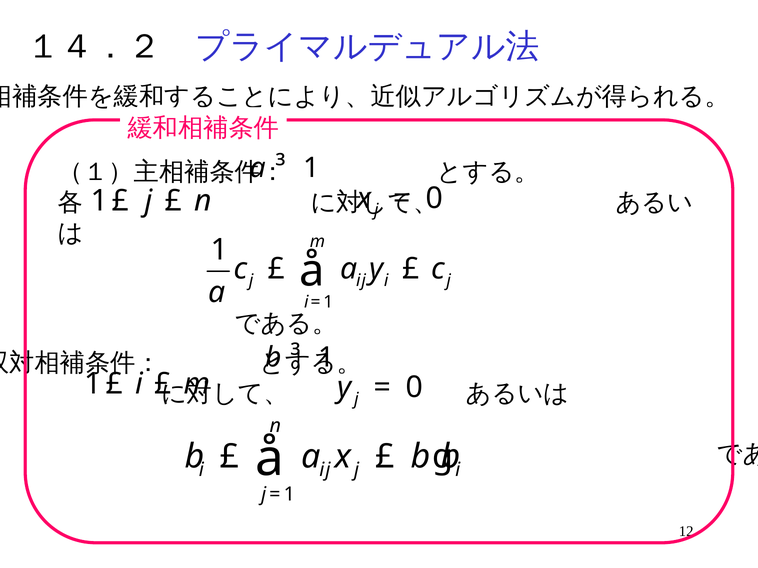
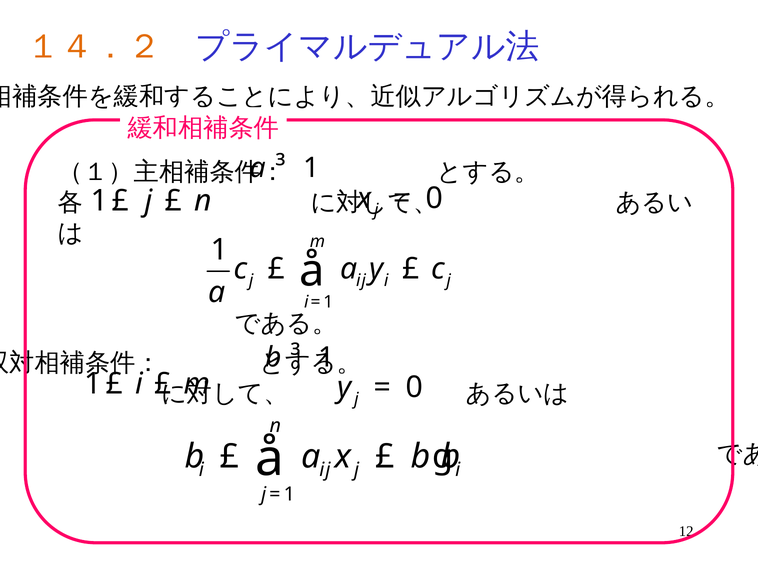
１４．２ colour: black -> orange (94, 47)
